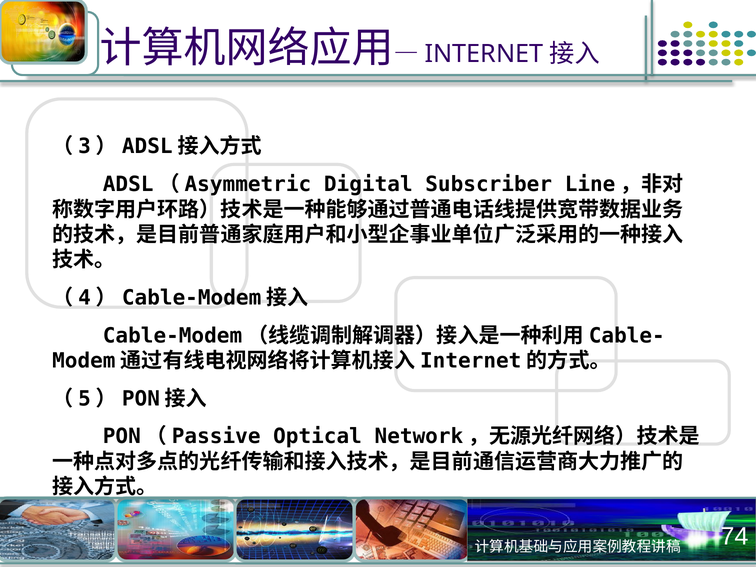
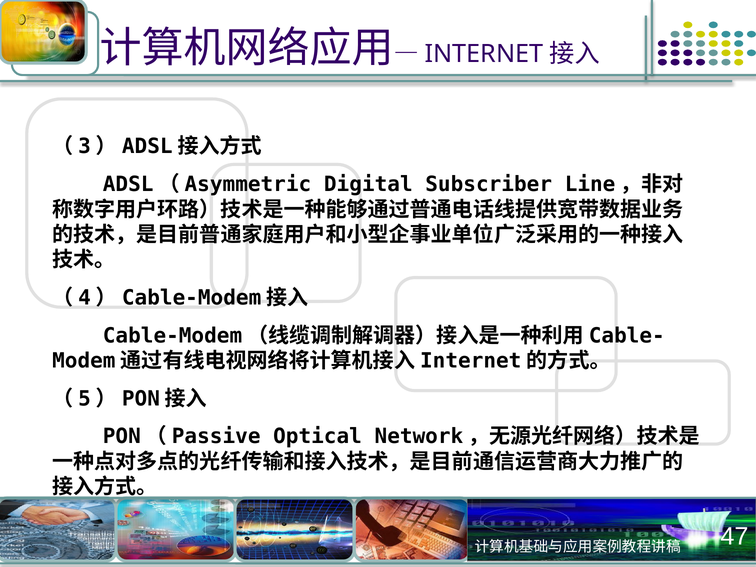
74: 74 -> 47 (734, 536)
